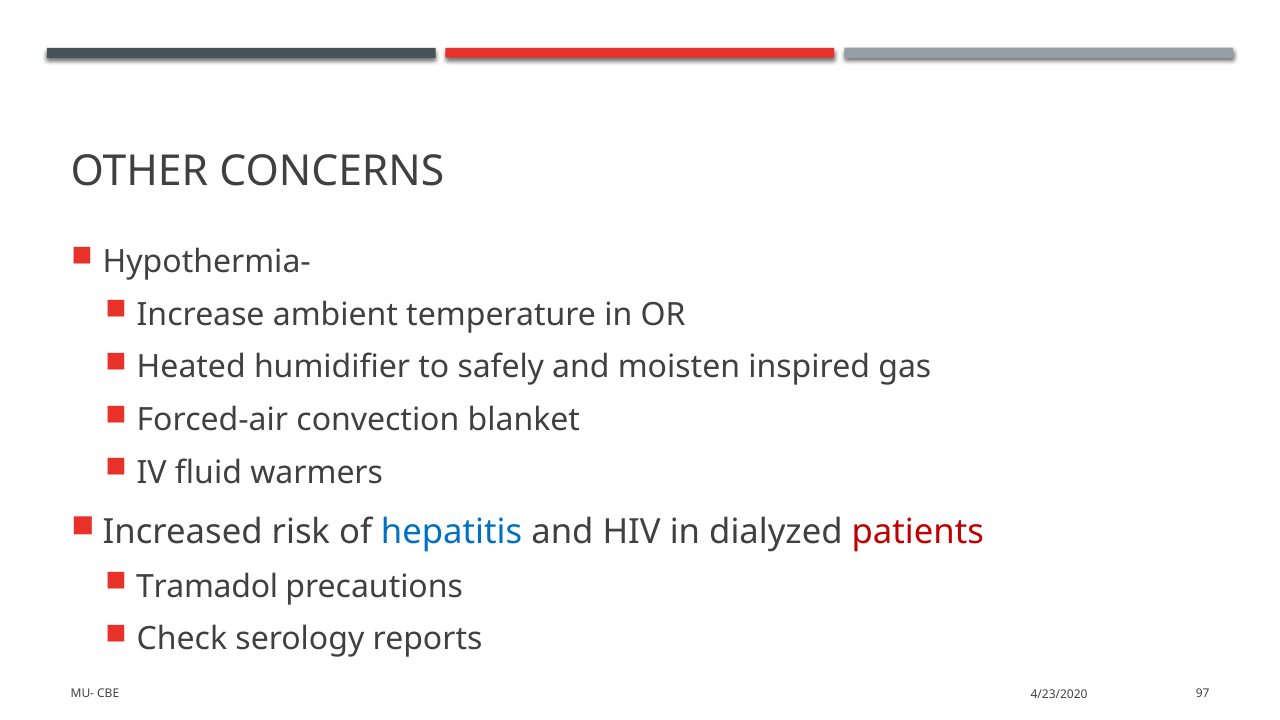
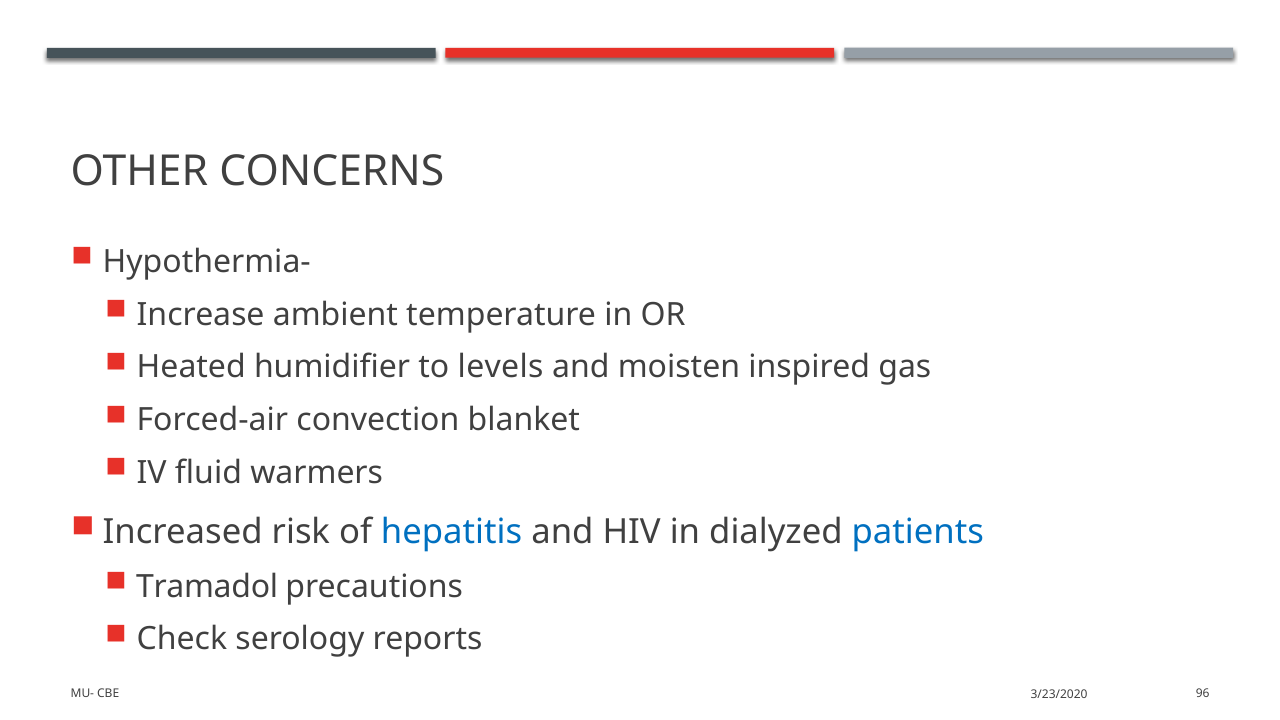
safely: safely -> levels (501, 367)
patients colour: red -> blue (918, 532)
97: 97 -> 96 (1203, 693)
4/23/2020: 4/23/2020 -> 3/23/2020 (1059, 694)
